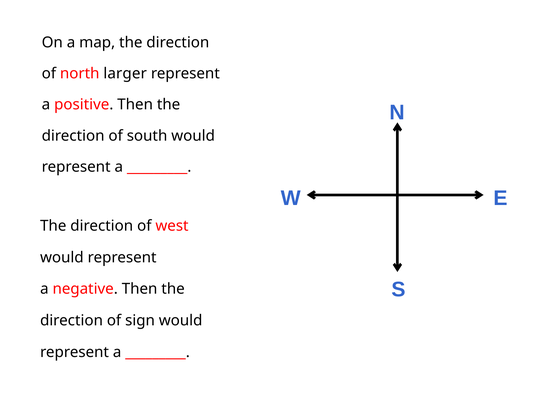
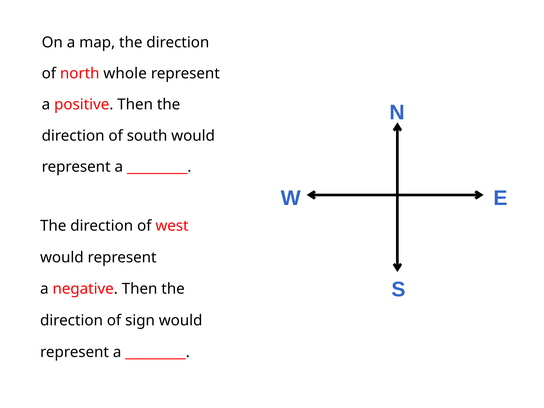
larger: larger -> whole (125, 74)
